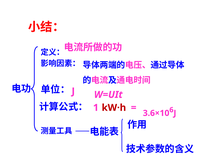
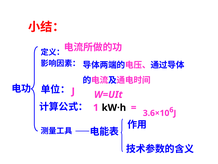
kW·h colour: red -> black (114, 107)
